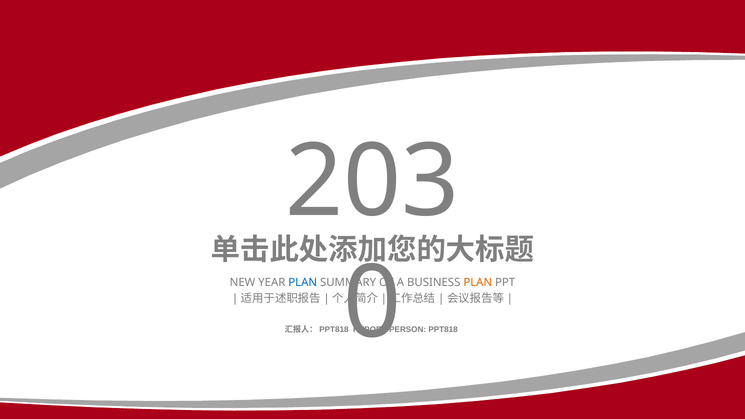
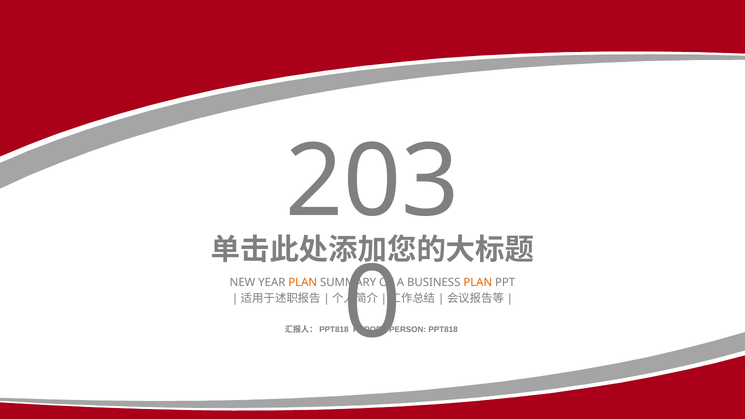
PLAN colour: blue -> orange (303, 283)
